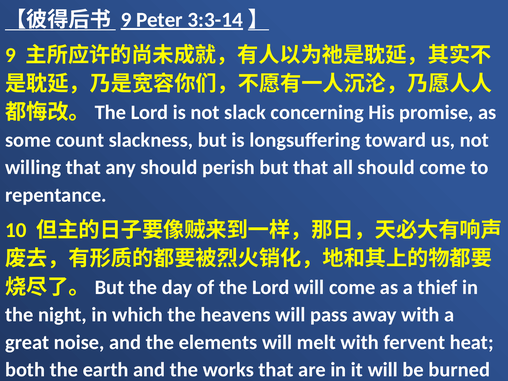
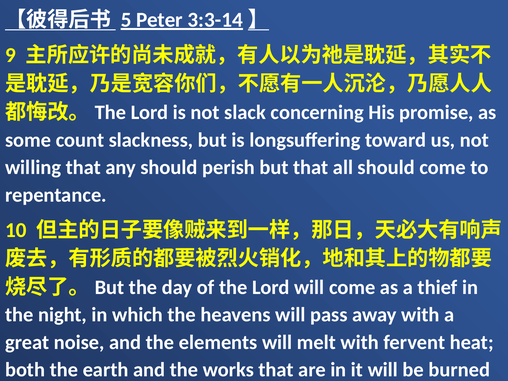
9: 9 -> 5 (126, 20)
